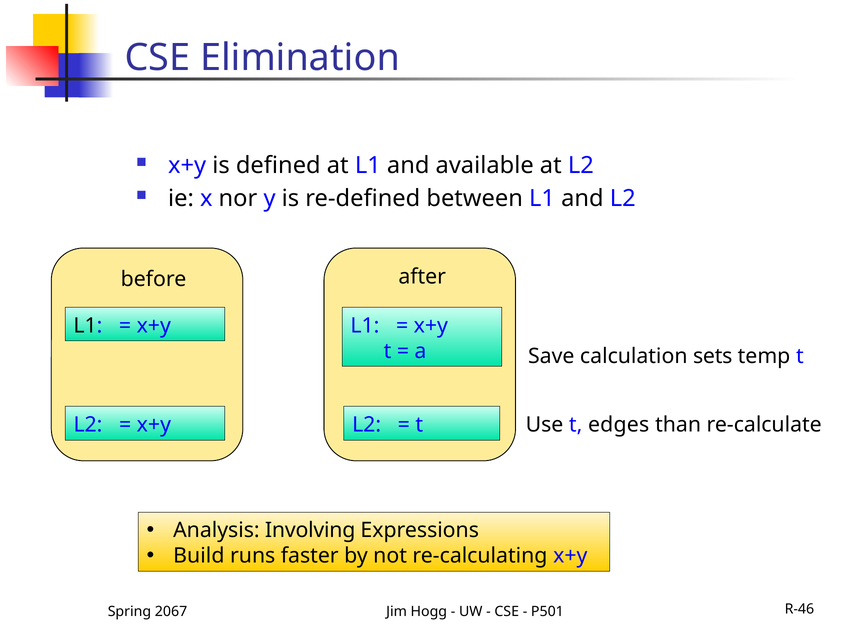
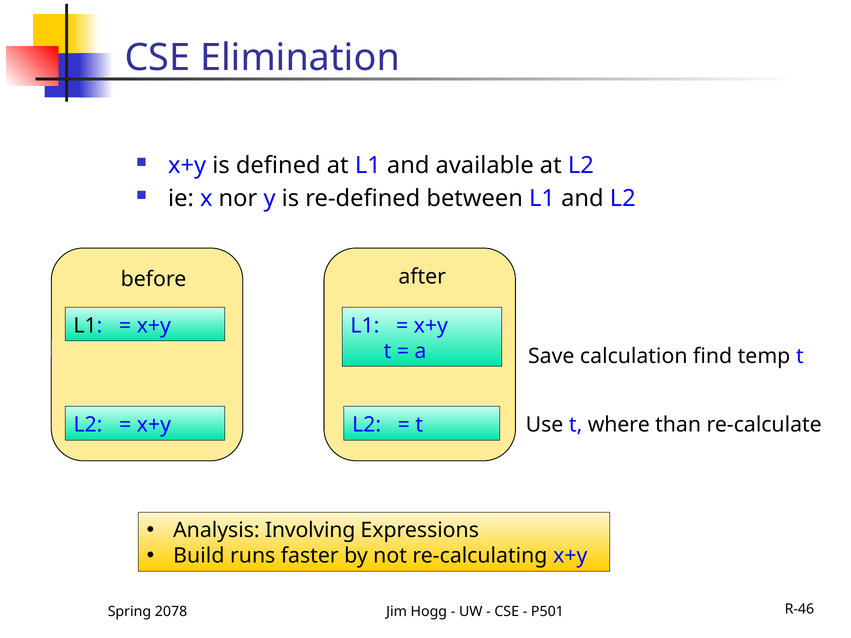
sets: sets -> find (713, 356)
edges: edges -> where (619, 425)
2067: 2067 -> 2078 (171, 612)
